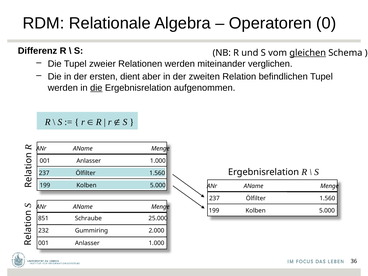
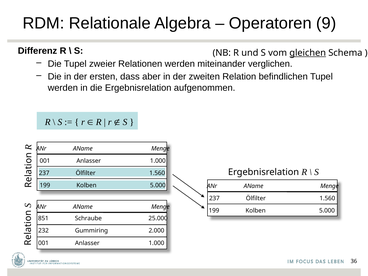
0: 0 -> 9 (326, 23)
dient: dient -> dass (130, 77)
die underline: present -> none (96, 88)
